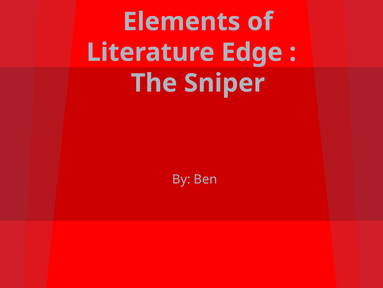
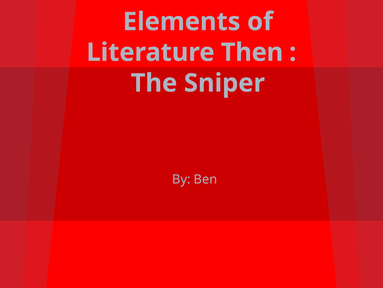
Edge: Edge -> Then (252, 52)
